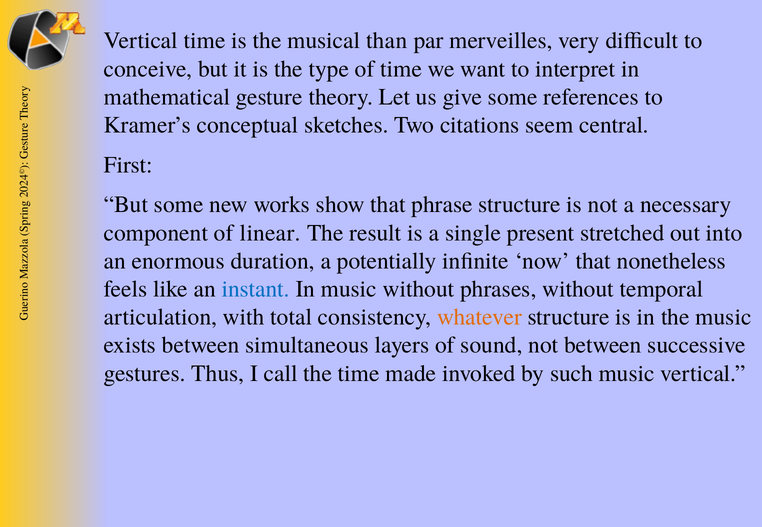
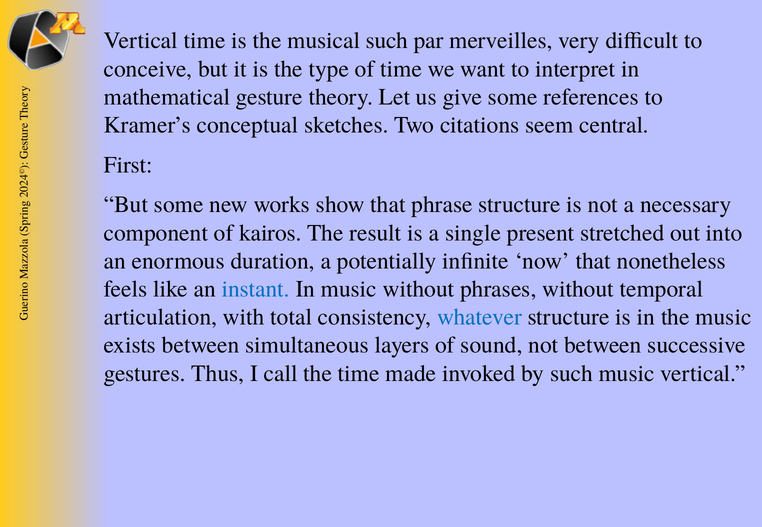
musical than: than -> such (387, 41)
linear: linear -> kairos (270, 233)
whatever colour: orange -> blue (480, 318)
